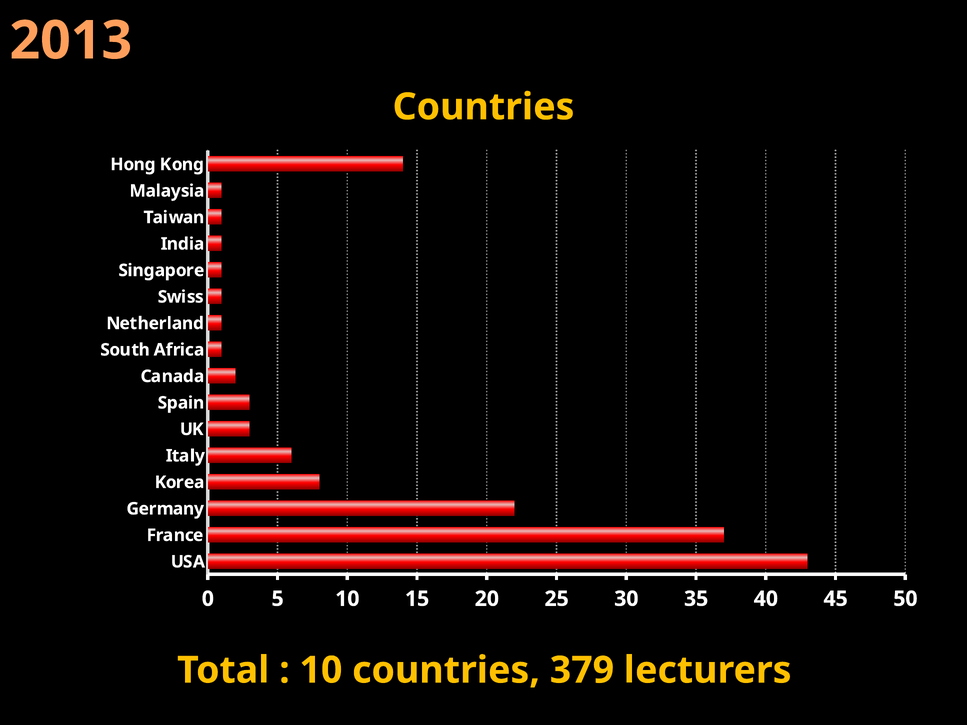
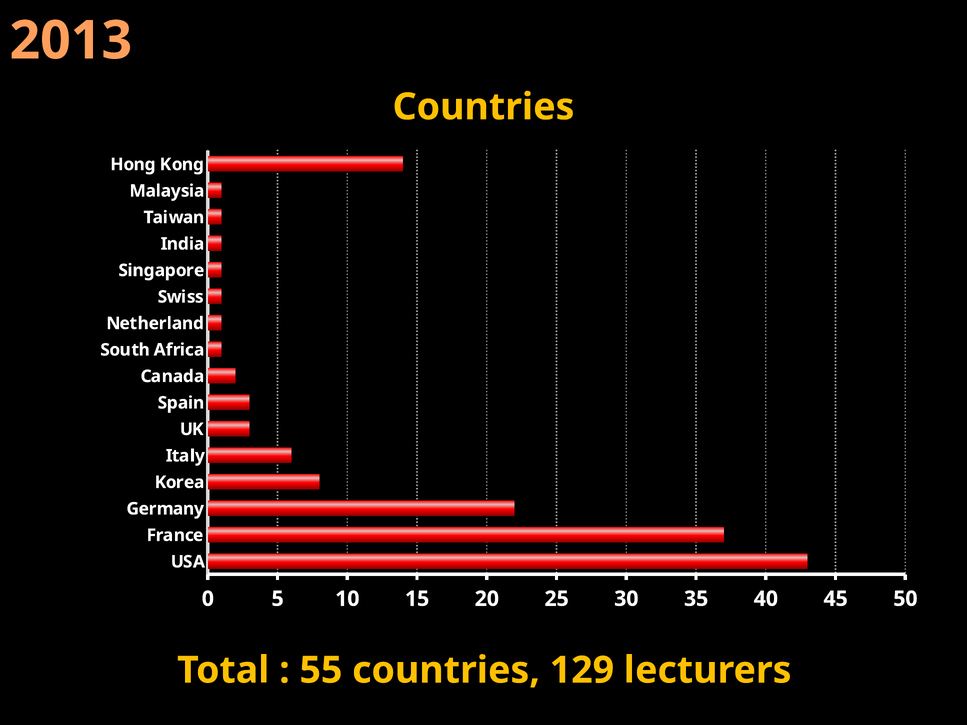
10: 10 -> 55 (321, 670)
379: 379 -> 129 (582, 670)
